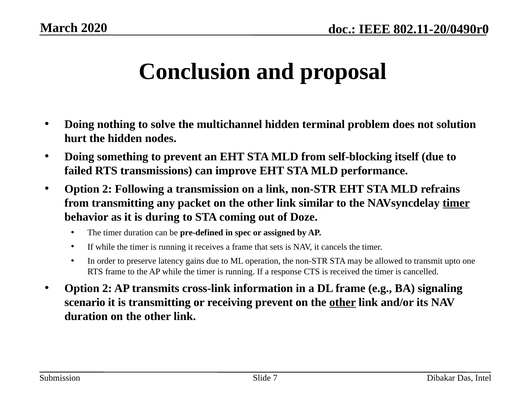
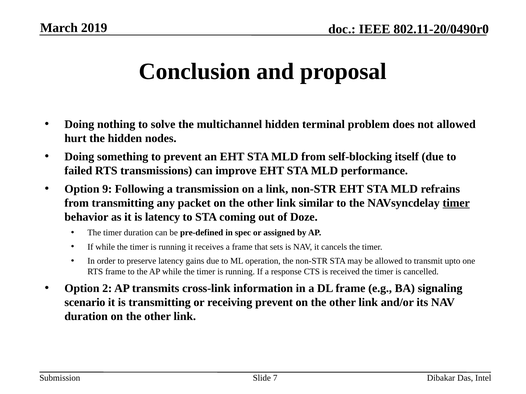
2020: 2020 -> 2019 (94, 28)
not solution: solution -> allowed (456, 124)
2: 2 -> 9 (107, 189)
is during: during -> latency (163, 217)
other underline: present -> none (343, 303)
